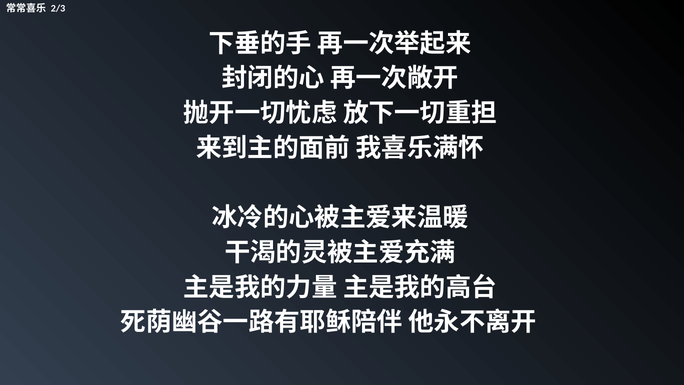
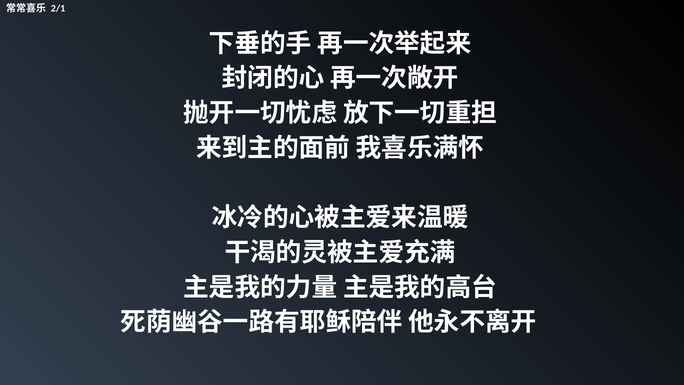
2/3: 2/3 -> 2/1 (58, 8)
